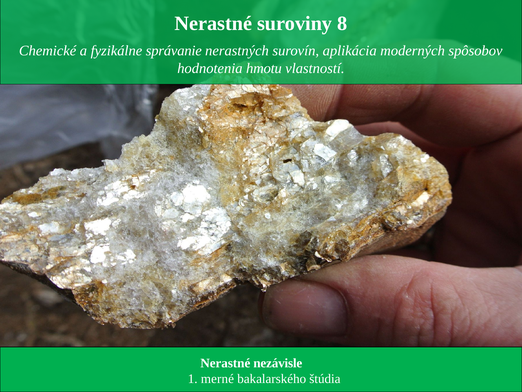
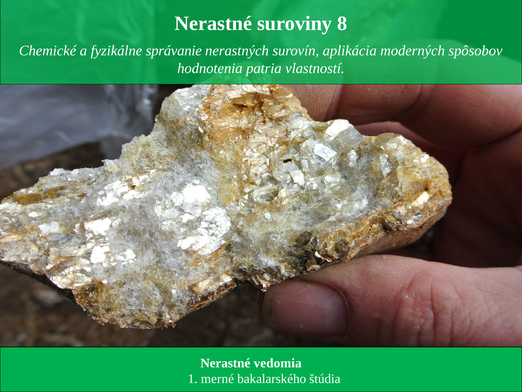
hmotu: hmotu -> patria (264, 68)
nezávisle: nezávisle -> vedomia (278, 363)
